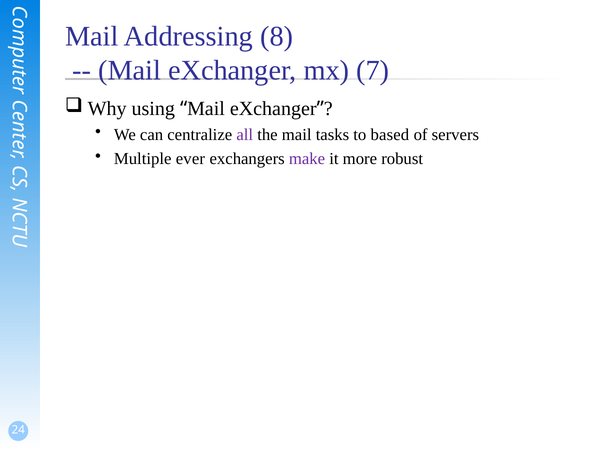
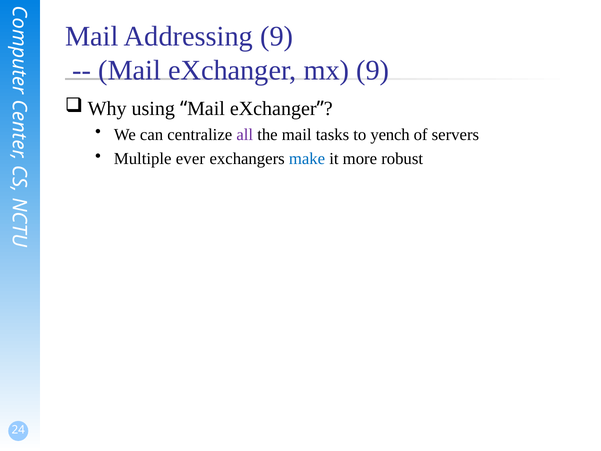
Addressing 8: 8 -> 9 (277, 36)
mx 7: 7 -> 9 (373, 70)
based: based -> yench (390, 135)
make colour: purple -> blue (307, 159)
